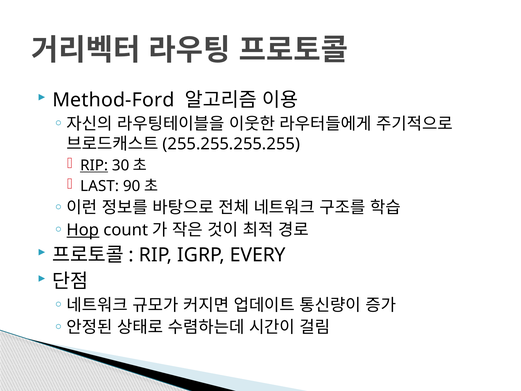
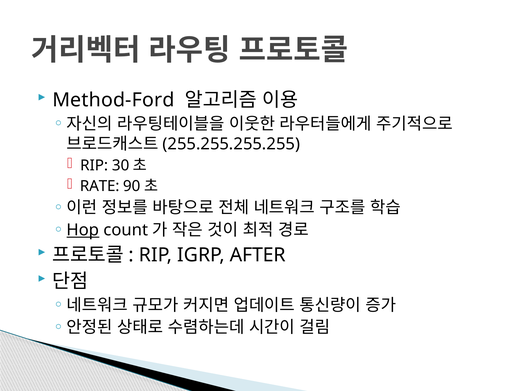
RIP underline: present -> none (94, 165)
LAST: LAST -> RATE (100, 186)
EVERY: EVERY -> AFTER (258, 255)
